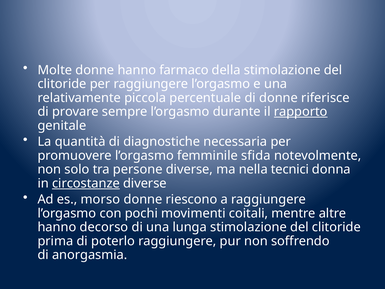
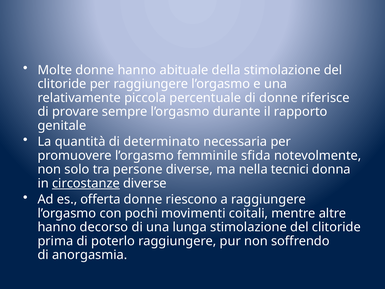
farmaco: farmaco -> abituale (184, 70)
rapporto underline: present -> none (301, 112)
diagnostiche: diagnostiche -> determinato (162, 142)
morso: morso -> offerta (100, 199)
